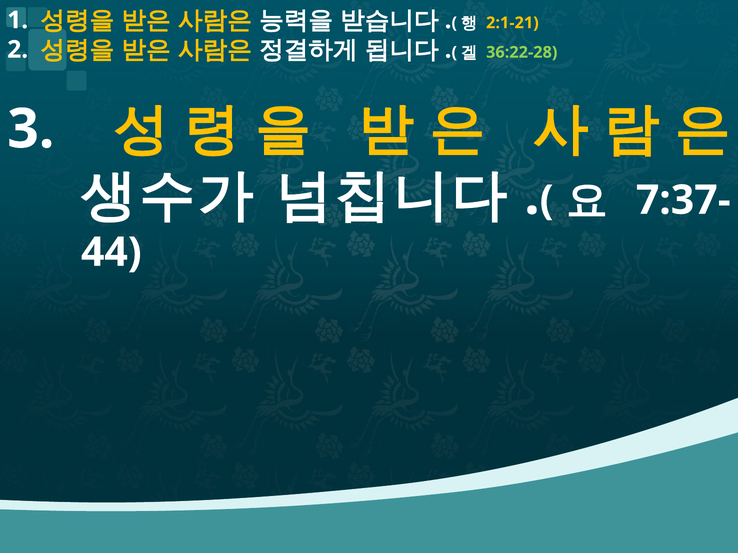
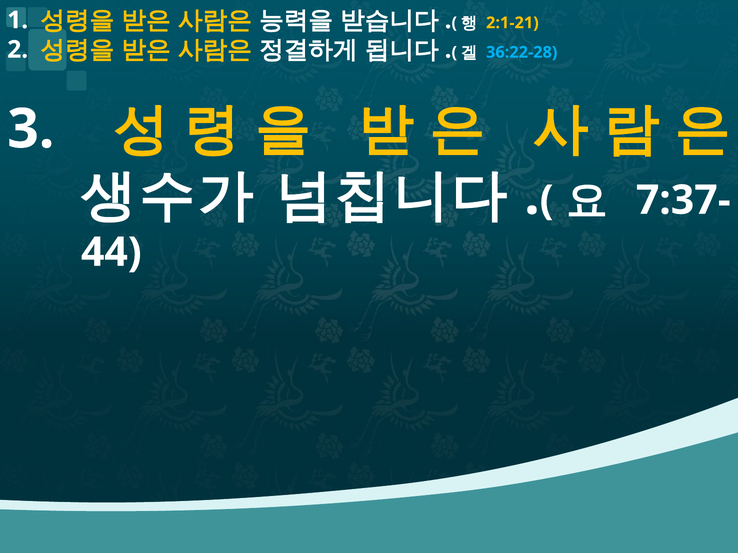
36:22-28 colour: light green -> light blue (522, 52)
